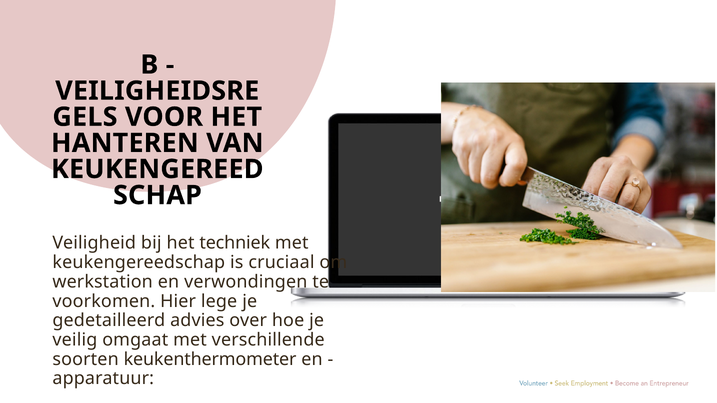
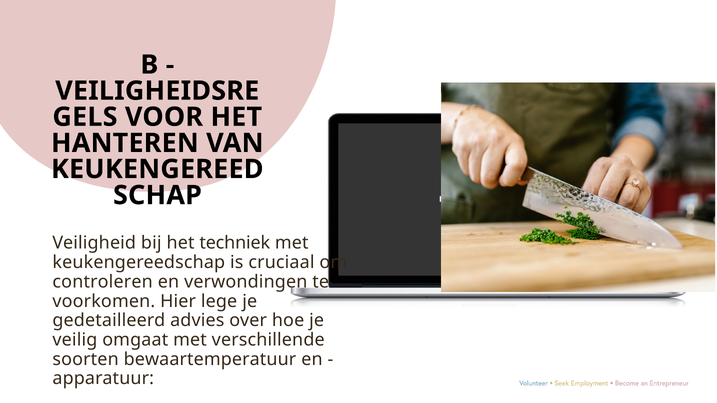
werkstation: werkstation -> controleren (103, 282)
keukenthermometer: keukenthermometer -> bewaartemperatuur (210, 359)
